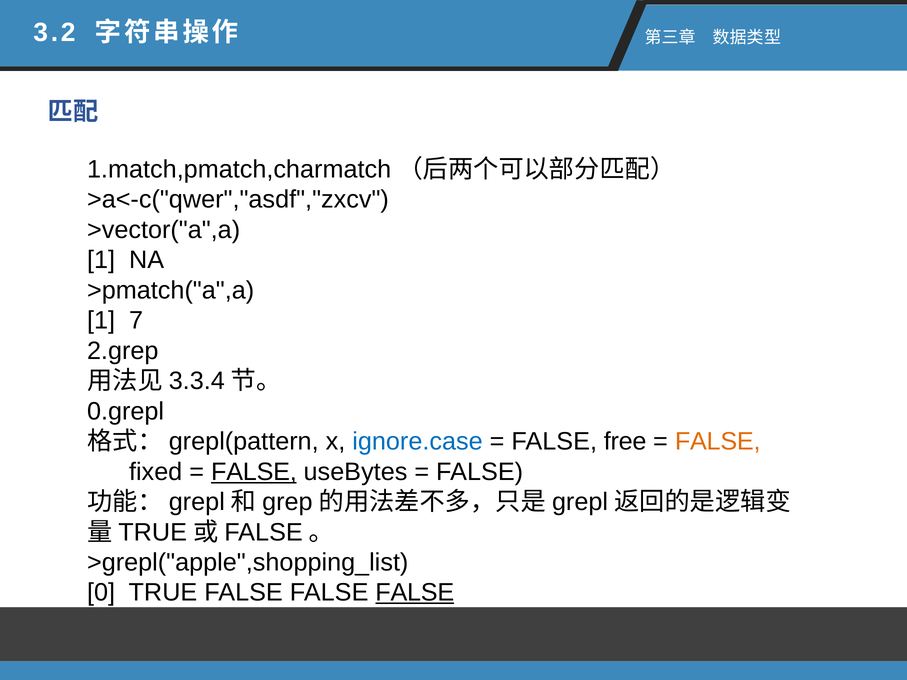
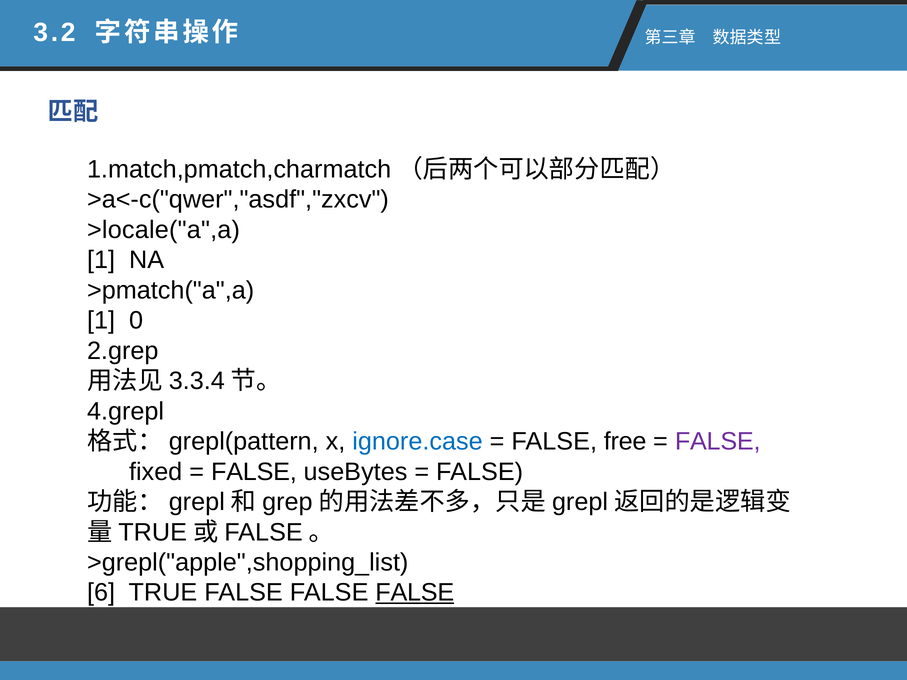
>vector("a",a: >vector("a",a -> >locale("a",a (164, 230)
7: 7 -> 0 (136, 321)
0.grepl: 0.grepl -> 4.grepl (126, 411)
FALSE colour: orange -> purple (718, 442)
FALSE underline: present -> none (254, 472)
0: 0 -> 6 (101, 593)
